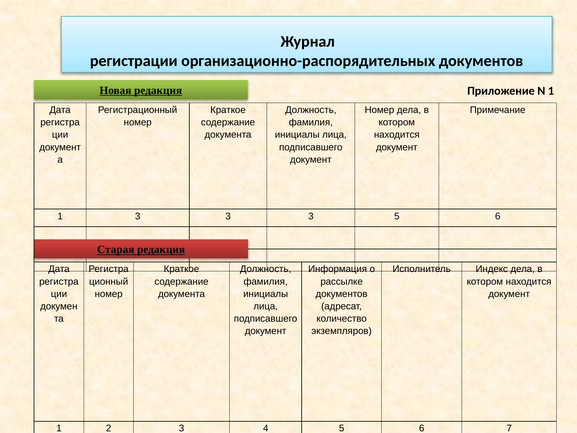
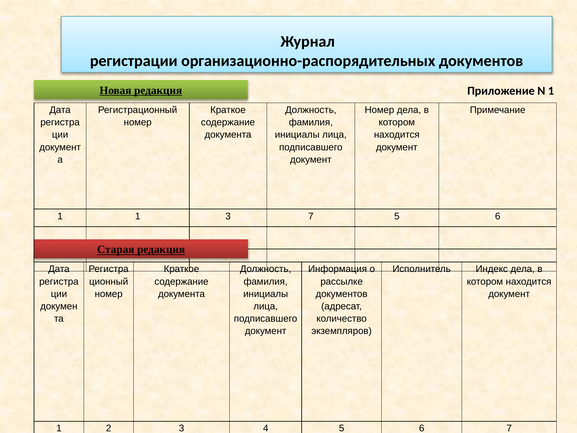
1 3: 3 -> 1 (138, 216)
3: 3 -> 7 (311, 216)
